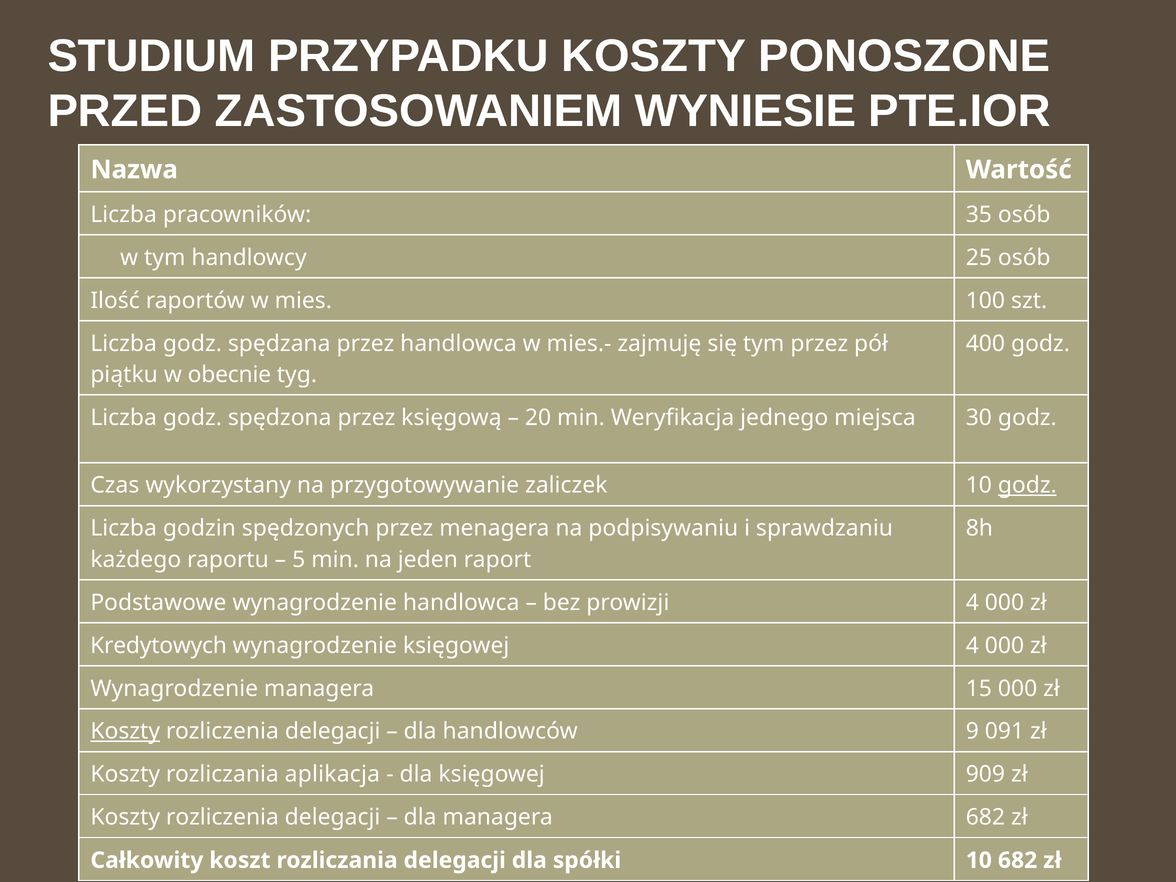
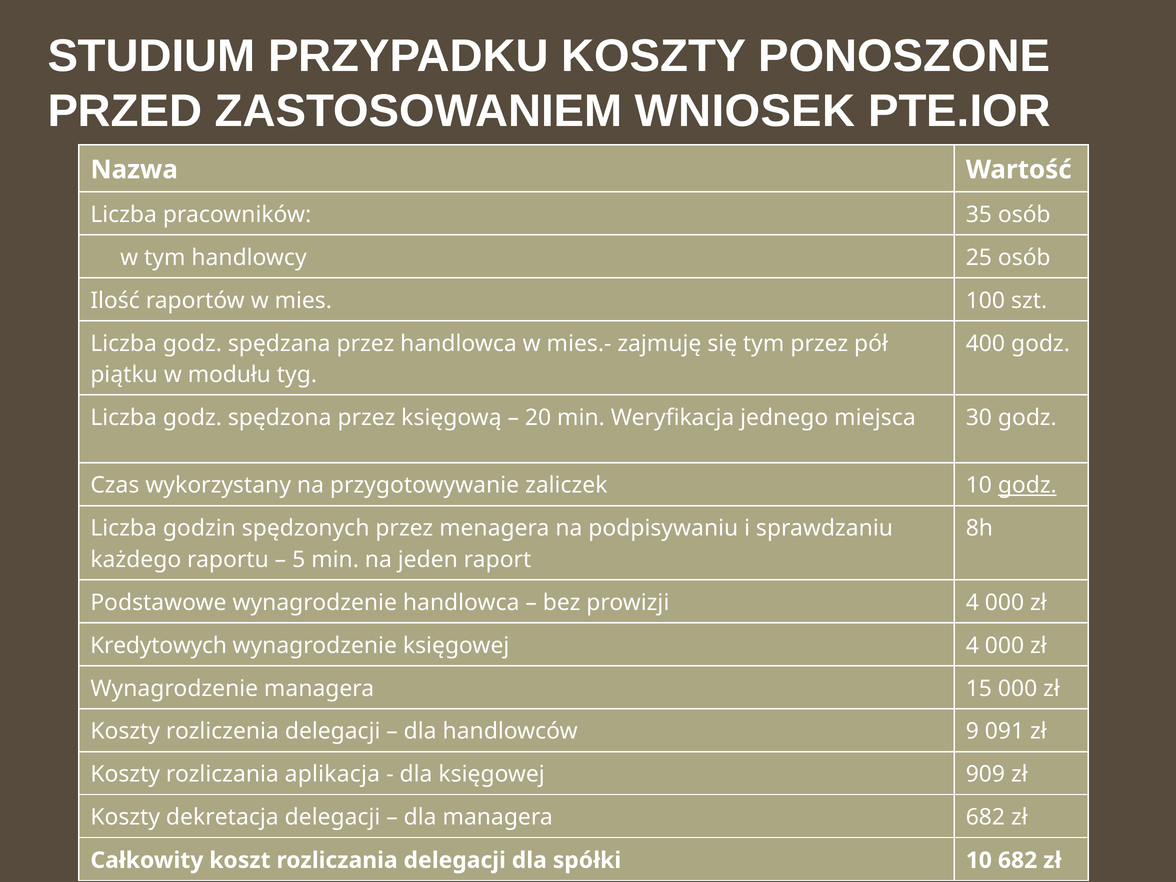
WYNIESIE: WYNIESIE -> WNIOSEK (745, 111)
obecnie: obecnie -> modułu (229, 375)
Koszty underline: present -> none (125, 731)
rozliczenia: rozliczenia -> dekretacja (222, 817)
